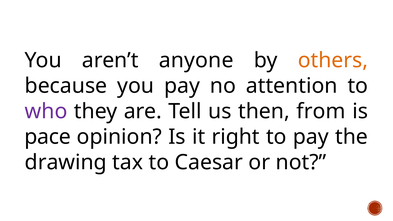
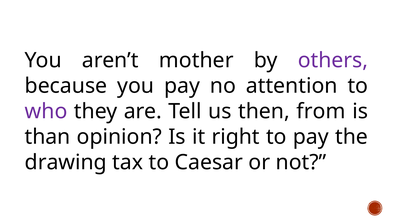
anyone: anyone -> mother (196, 60)
others colour: orange -> purple (333, 60)
pace: pace -> than (48, 137)
